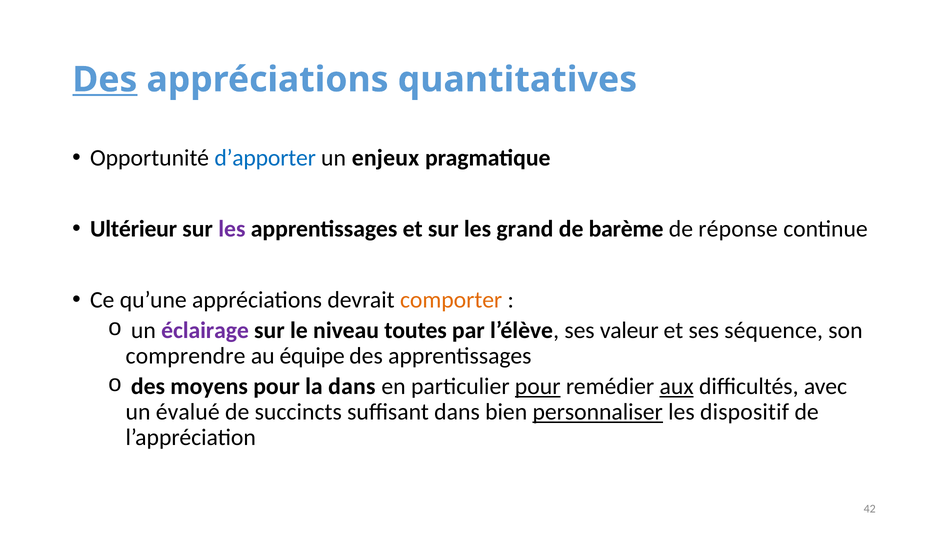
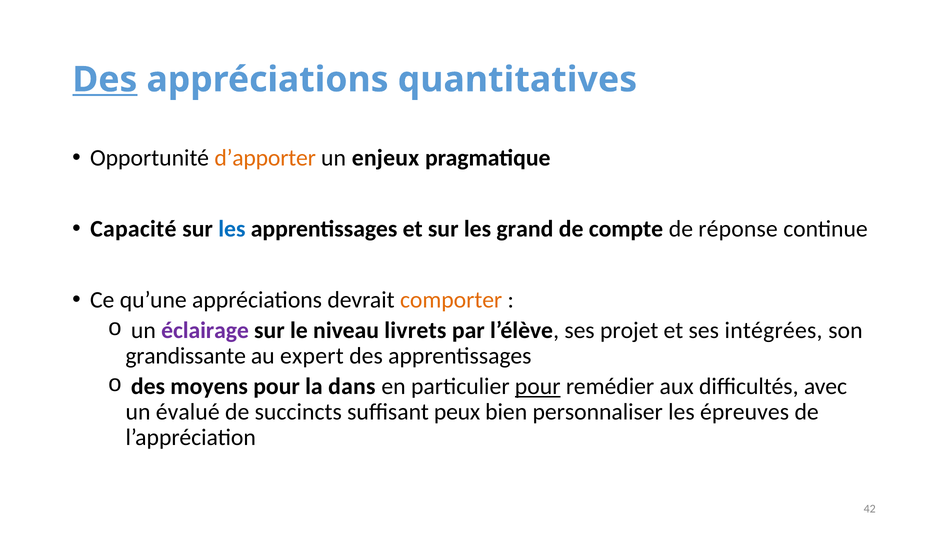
d’apporter colour: blue -> orange (265, 158)
Ultérieur: Ultérieur -> Capacité (133, 229)
les colour: purple -> blue (232, 229)
barème: barème -> compte (626, 229)
toutes: toutes -> livrets (415, 331)
valeur: valeur -> projet (629, 331)
séquence: séquence -> intégrées (774, 331)
comprendre: comprendre -> grandissante (186, 356)
équipe: équipe -> expert (312, 356)
aux underline: present -> none (677, 387)
suffisant dans: dans -> peux (457, 412)
personnaliser underline: present -> none (598, 412)
dispositif: dispositif -> épreuves (745, 412)
